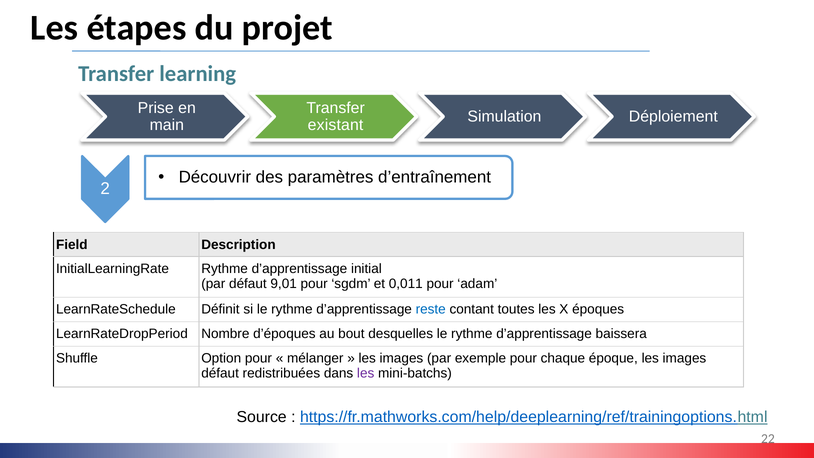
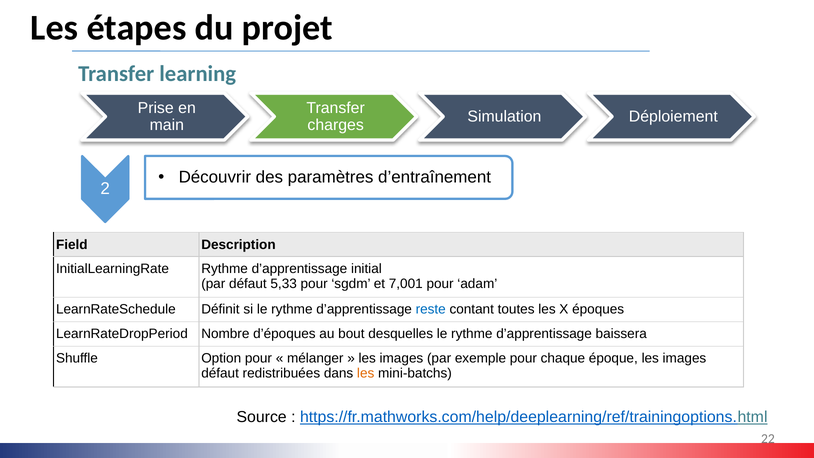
existant: existant -> charges (336, 125)
9,01: 9,01 -> 5,33 (284, 284)
0,011: 0,011 -> 7,001 (406, 284)
les colour: purple -> orange (366, 373)
